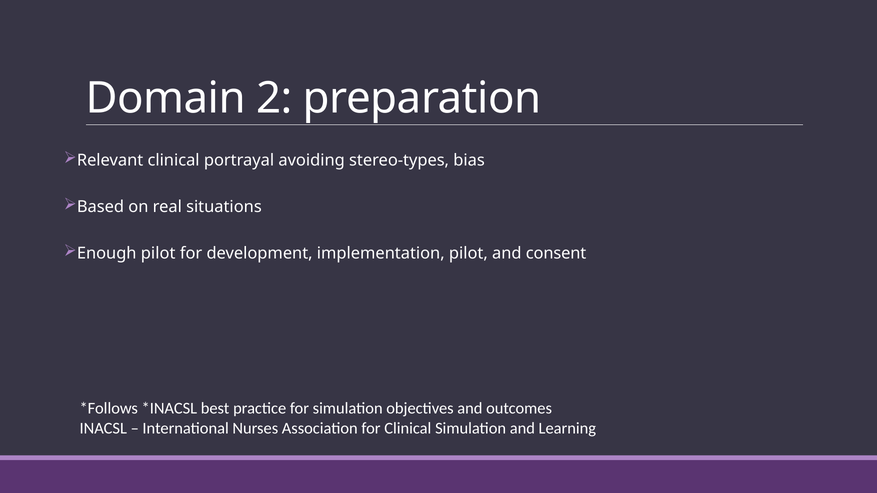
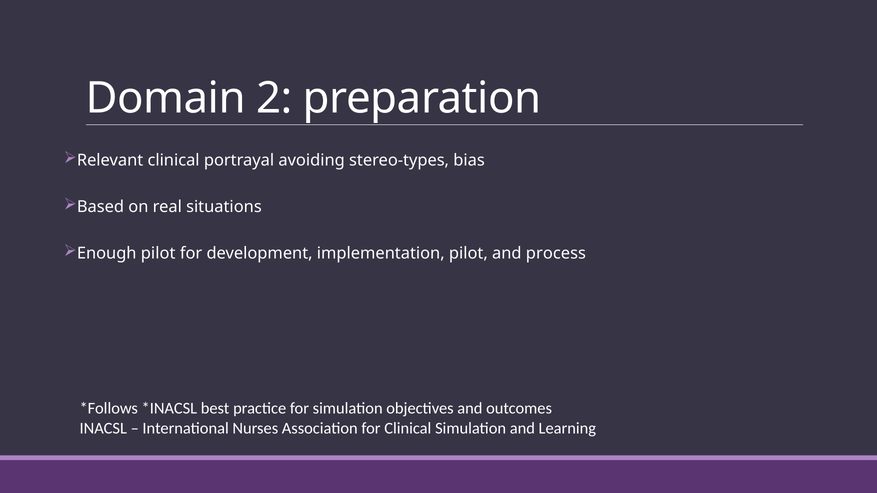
consent: consent -> process (556, 253)
